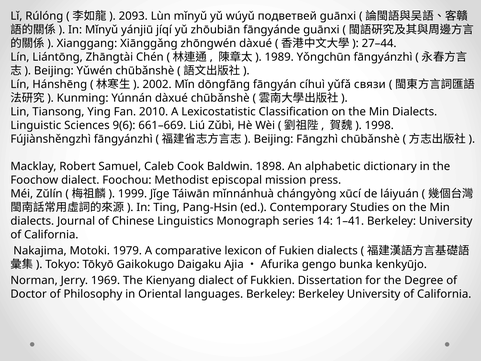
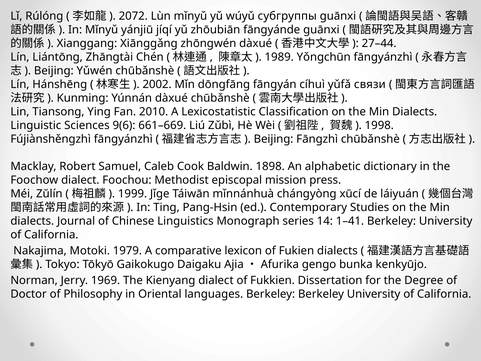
2093: 2093 -> 2072 (133, 16)
подветвей: подветвей -> субгруппы (287, 16)
